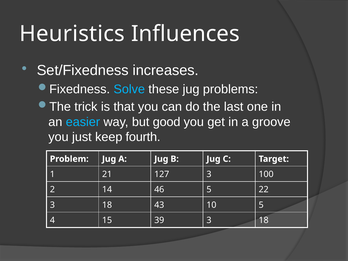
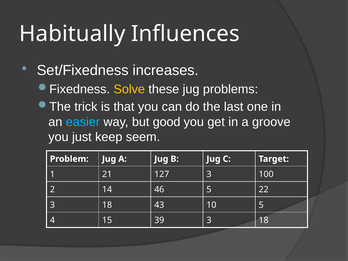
Heuristics: Heuristics -> Habitually (72, 34)
Solve colour: light blue -> yellow (129, 89)
fourth: fourth -> seem (143, 137)
